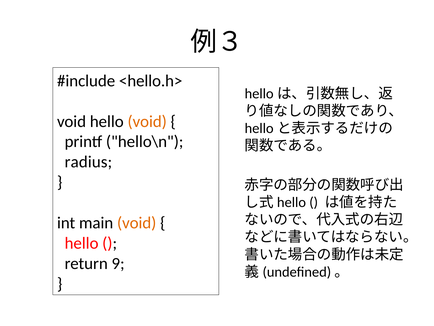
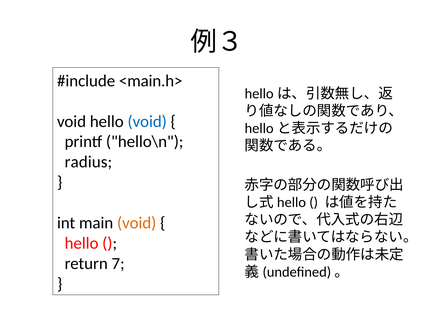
<hello.h>: <hello.h> -> <main.h> (151, 81)
void colour: orange -> blue (147, 121)
9: 9 -> 7 (118, 263)
